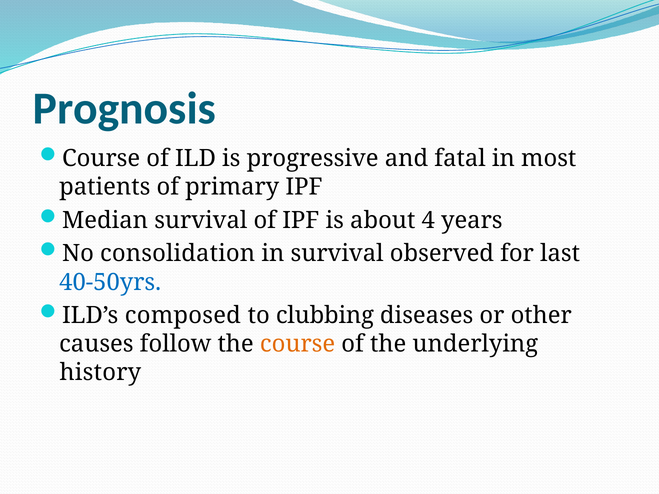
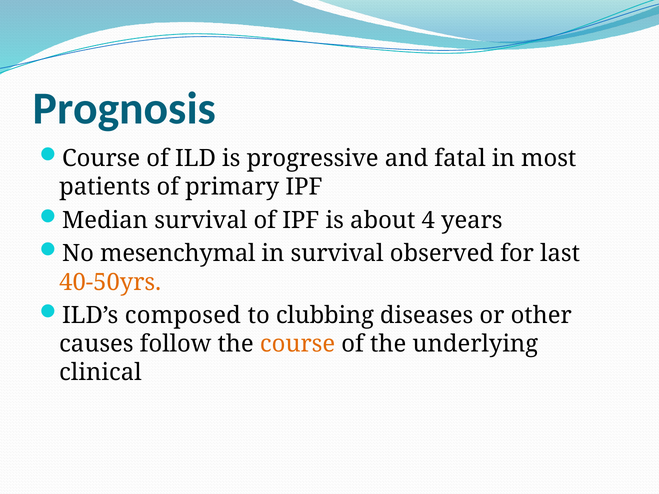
consolidation: consolidation -> mesenchymal (178, 254)
40-50yrs colour: blue -> orange (110, 282)
history: history -> clinical (100, 373)
